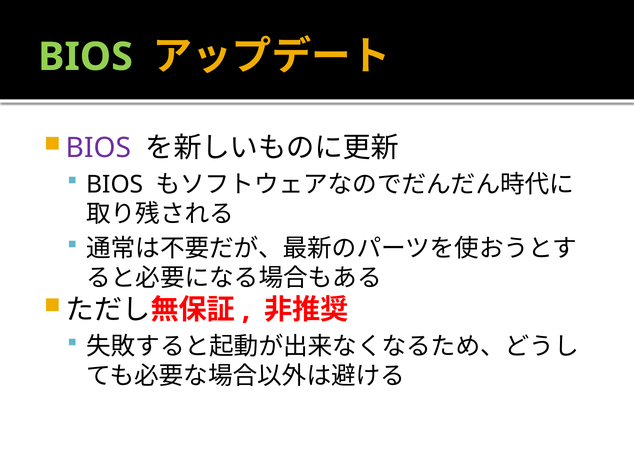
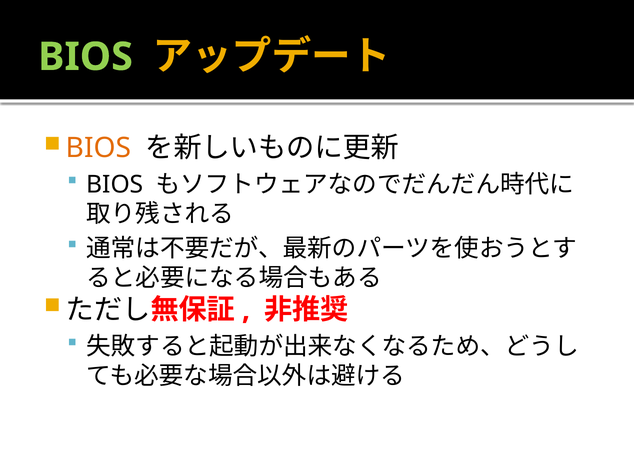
BIOS colour: purple -> orange (99, 148)
